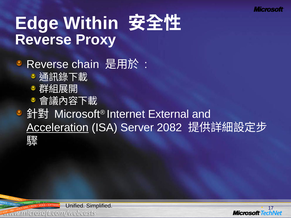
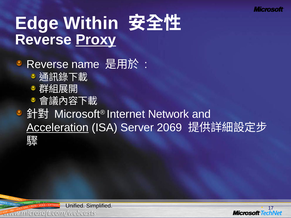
Proxy underline: none -> present (96, 40)
chain: chain -> name (85, 65)
External: External -> Network (169, 114)
2082: 2082 -> 2069 (169, 128)
